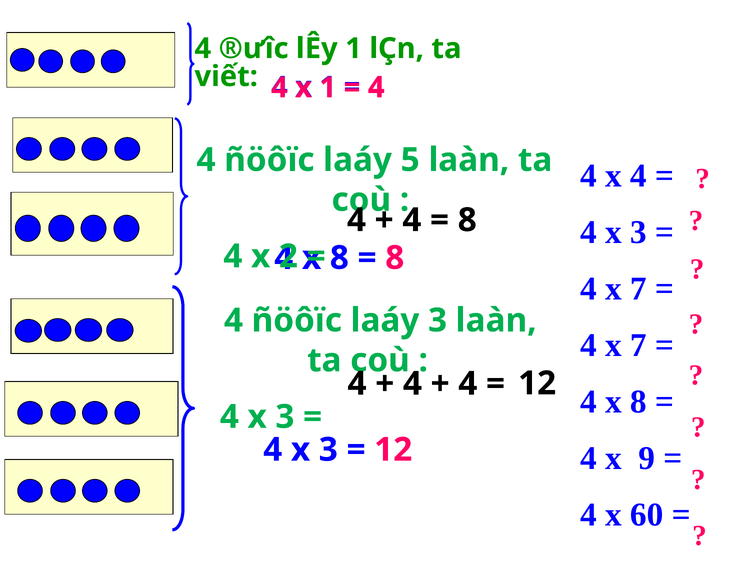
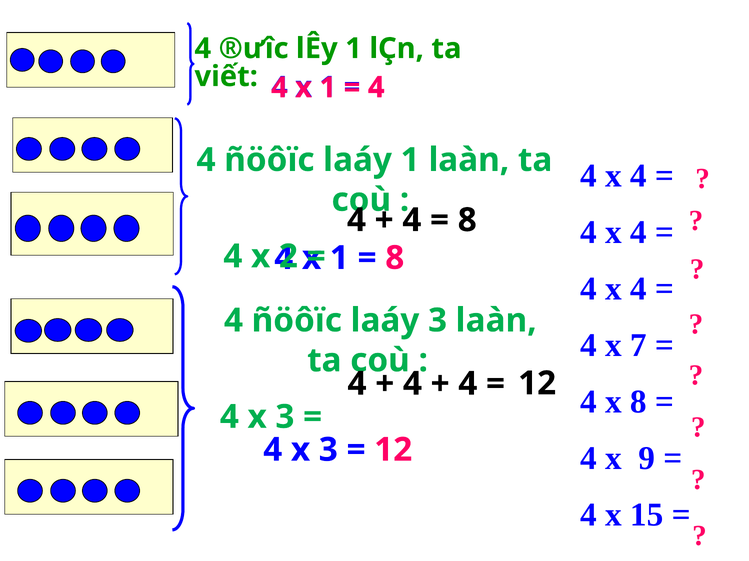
laáy 5: 5 -> 1 (410, 160)
3: 3 -> 4 (638, 232)
8: 8 -> 1 (339, 258)
7: 7 -> 4 (638, 289)
60: 60 -> 15 (647, 515)
